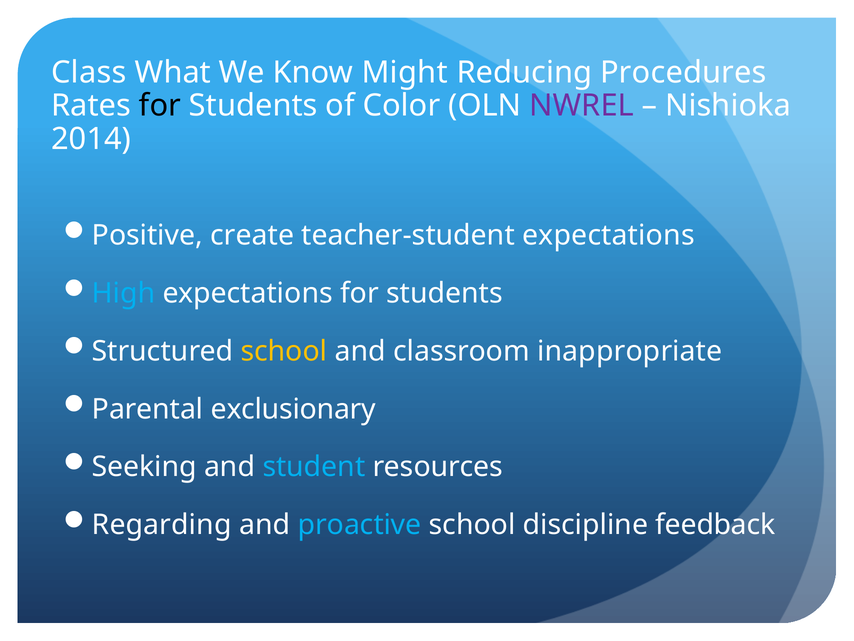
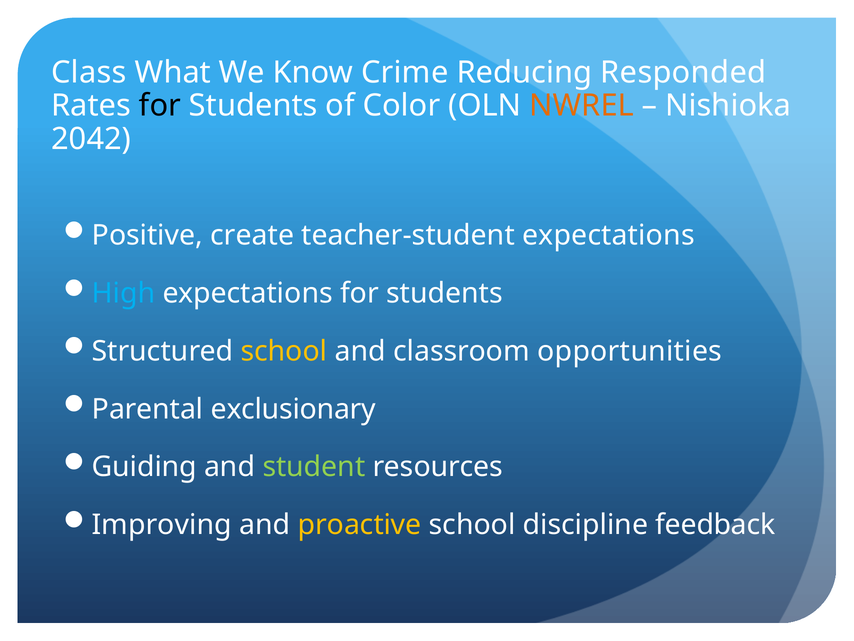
Might: Might -> Crime (405, 72)
Procedures: Procedures -> Responded (683, 72)
NWREL colour: purple -> orange (582, 106)
2014: 2014 -> 2042 (91, 139)
inappropriate: inappropriate -> opportunities (630, 351)
Seeking: Seeking -> Guiding (144, 467)
student colour: light blue -> light green (314, 467)
Regarding: Regarding -> Improving (162, 525)
proactive colour: light blue -> yellow (360, 525)
